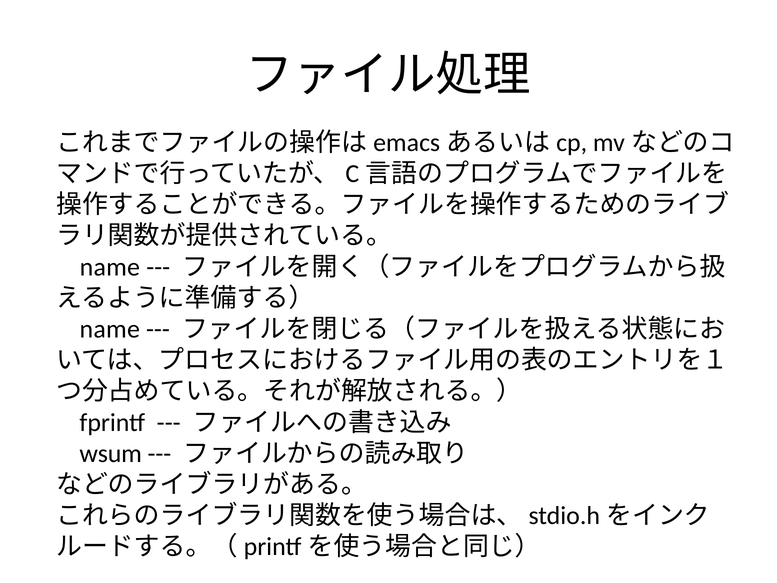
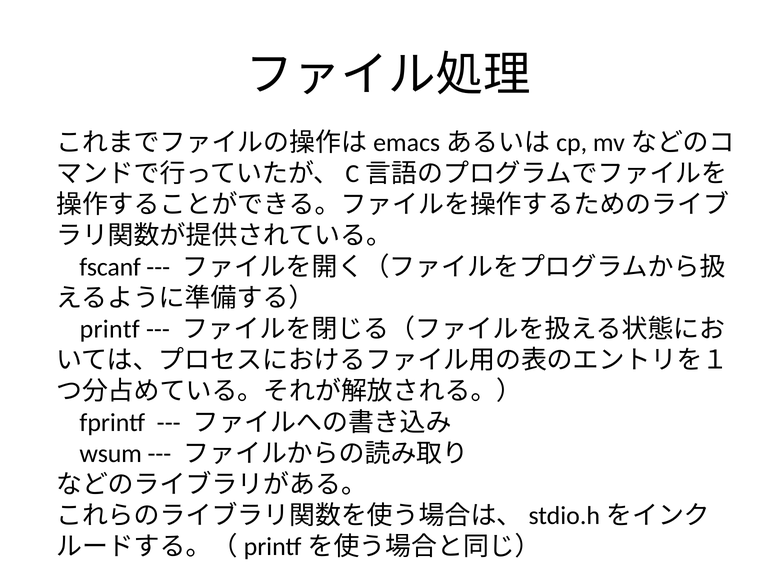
name: name -> fscanf (110, 267)
name: name -> printf (110, 329)
